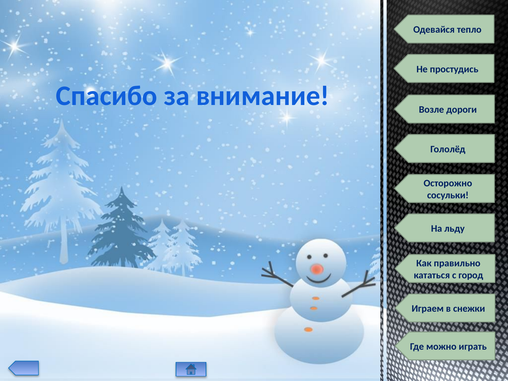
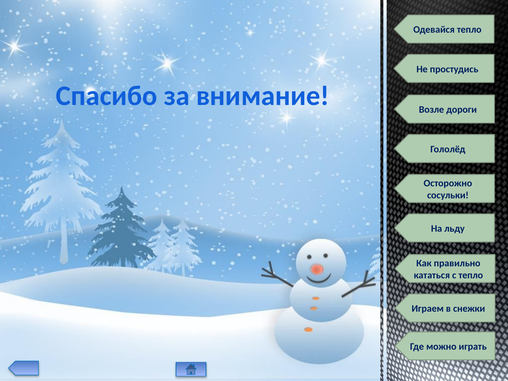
с город: город -> тепло (471, 275)
